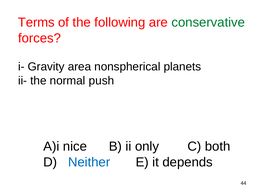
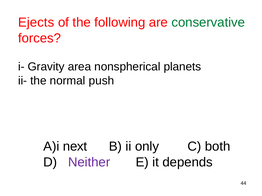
Terms: Terms -> Ejects (36, 22)
nice: nice -> next (75, 147)
Neither colour: blue -> purple (89, 163)
